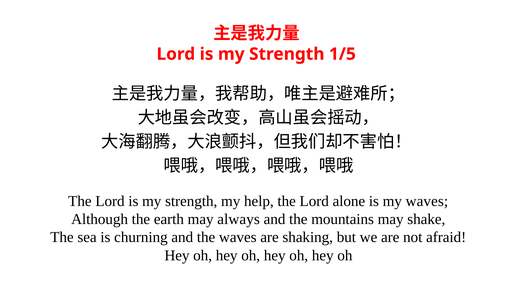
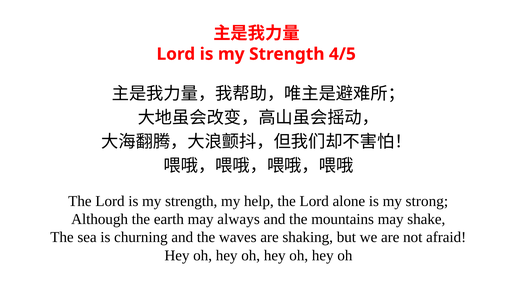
1/5: 1/5 -> 4/5 (342, 54)
my waves: waves -> strong (427, 201)
